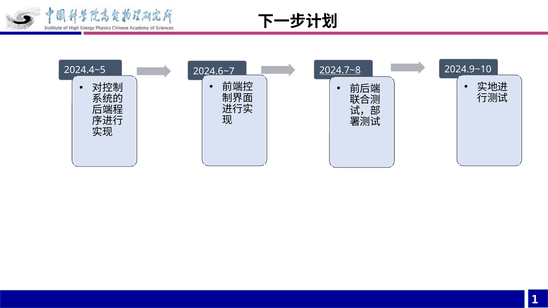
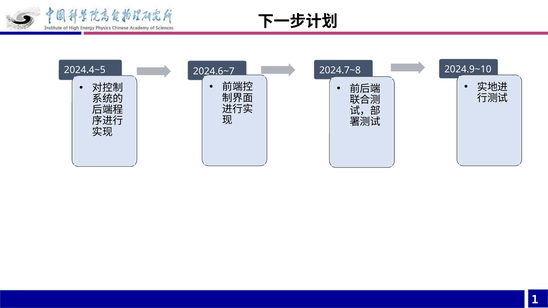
2024.7~8 underline: present -> none (340, 70)
